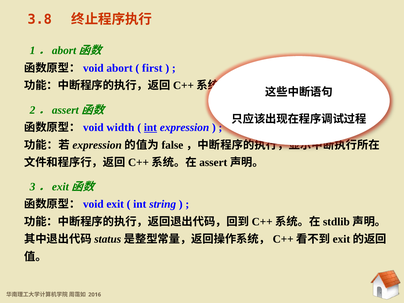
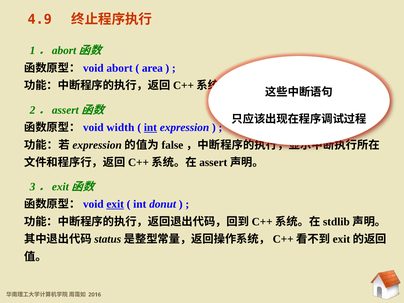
3.8: 3.8 -> 4.9 (40, 19)
first: first -> area (152, 68)
exit underline: none -> present (115, 204)
string: string -> donut (163, 204)
